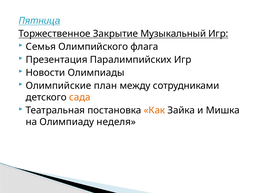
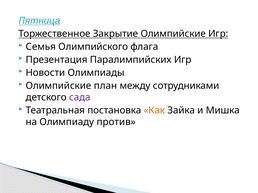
Закрытие Музыкальный: Музыкальный -> Олимпийские (173, 34)
сада colour: orange -> purple (80, 98)
неделя: неделя -> против (116, 122)
